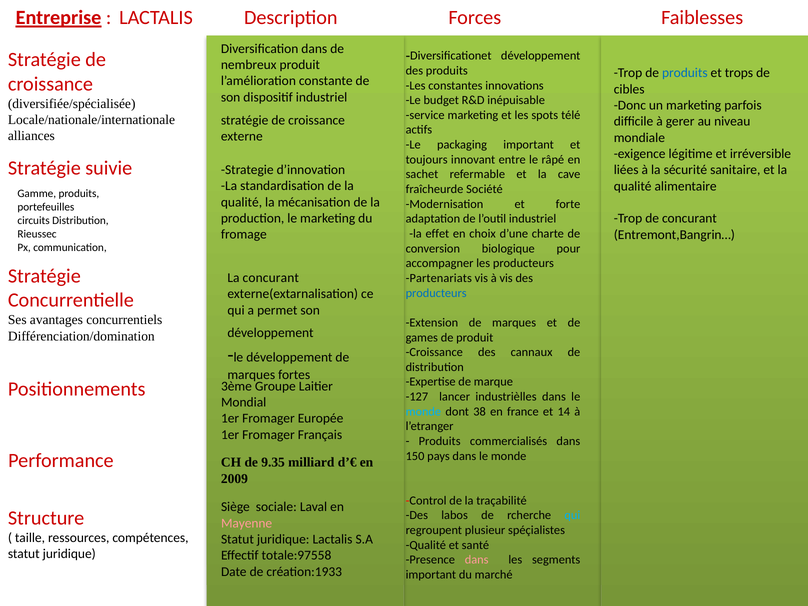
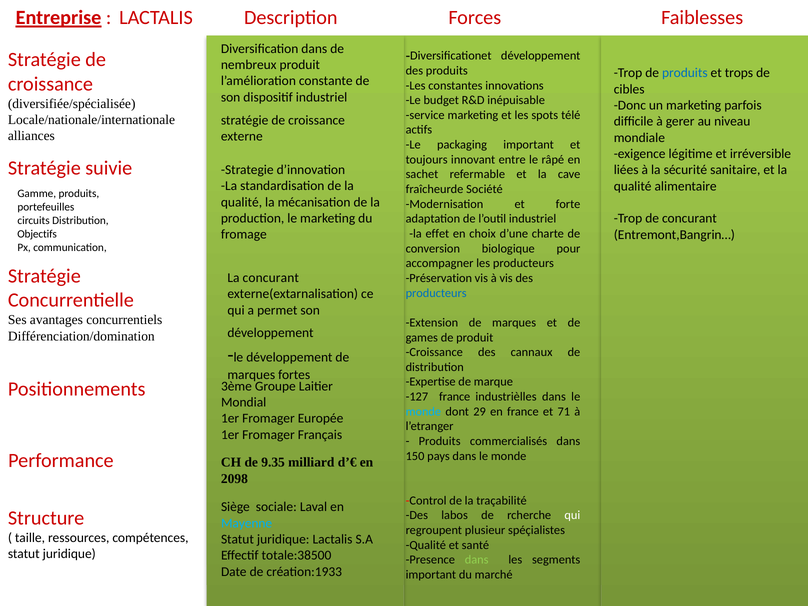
Rieussec: Rieussec -> Objectifs (37, 234)
Partenariats: Partenariats -> Préservation (439, 278)
-127 lancer: lancer -> france (455, 397)
38: 38 -> 29 (480, 412)
14: 14 -> 71 (564, 412)
2009: 2009 -> 2098 (234, 479)
qui colour: light blue -> white (572, 515)
Mayenne colour: pink -> light blue (247, 523)
totale:97558: totale:97558 -> totale:38500 (296, 556)
dans colour: pink -> light green (477, 560)
